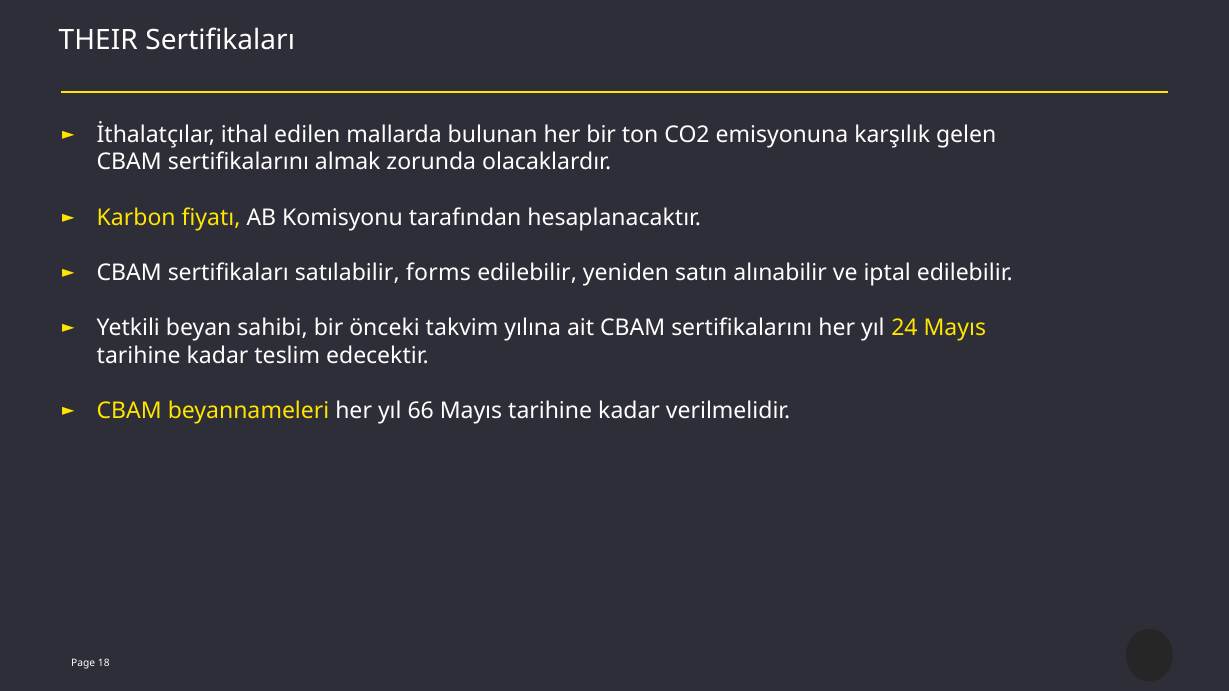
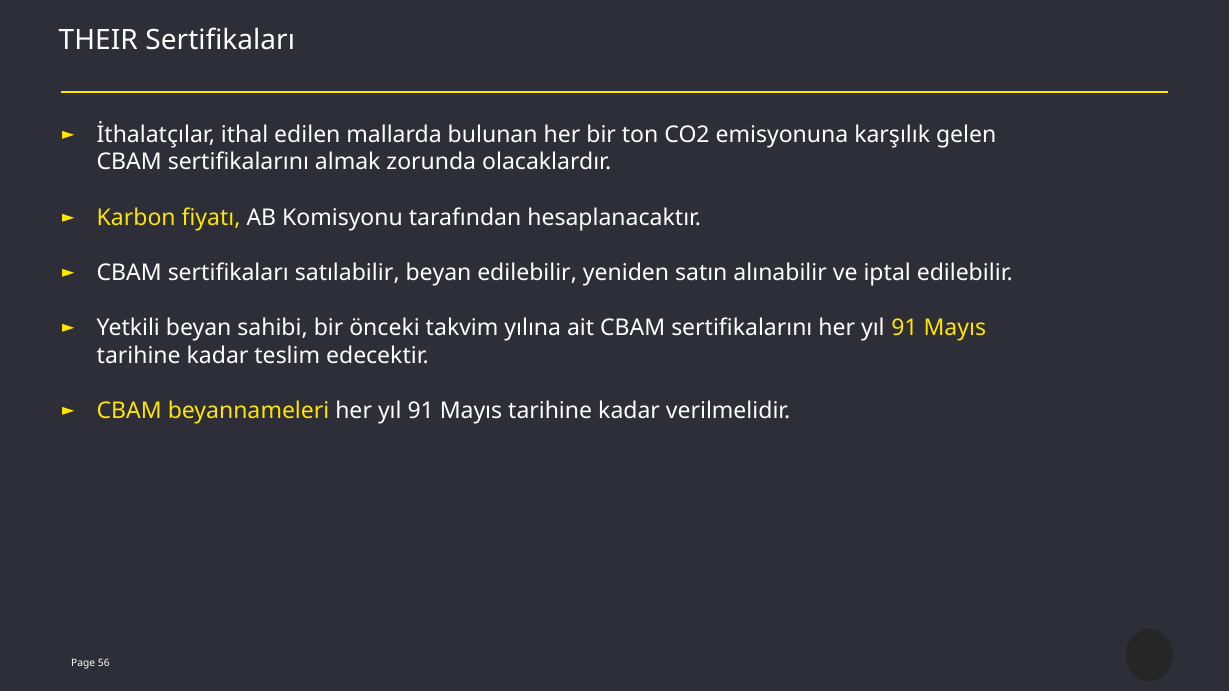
satılabilir forms: forms -> beyan (439, 273)
sertifikalarını her yıl 24: 24 -> 91 (905, 328)
beyannameleri her yıl 66: 66 -> 91 (421, 411)
18: 18 -> 56 (104, 663)
